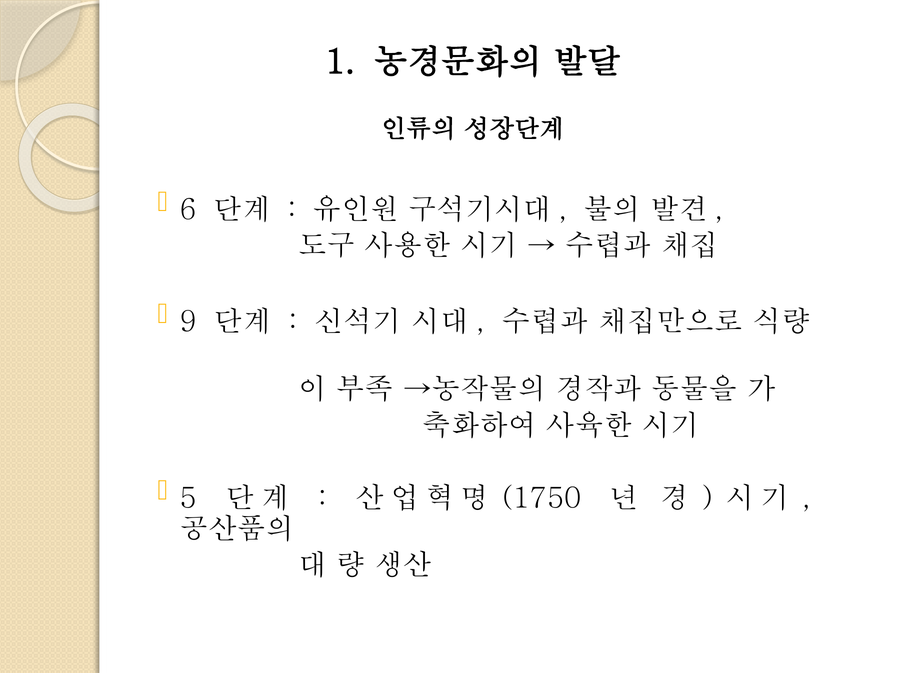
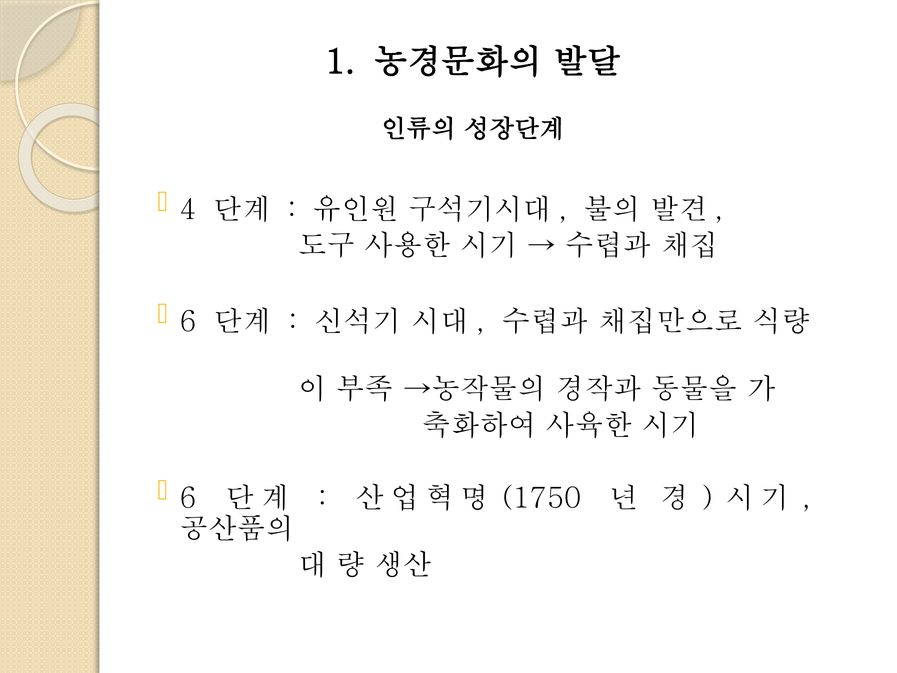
6: 6 -> 4 (188, 210)
9: 9 -> 6 (188, 322)
5: 5 -> 6 (188, 498)
